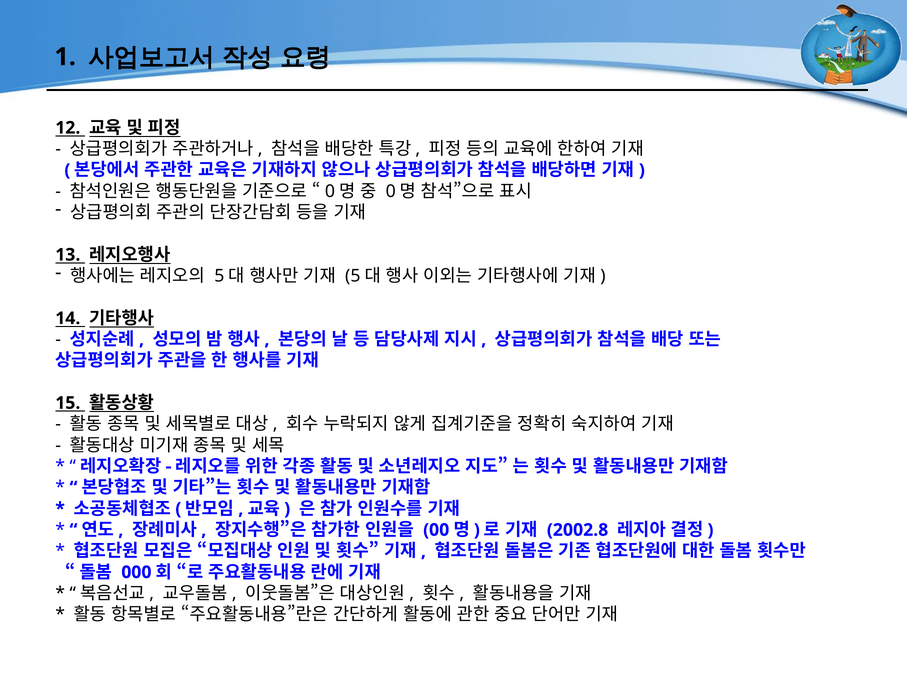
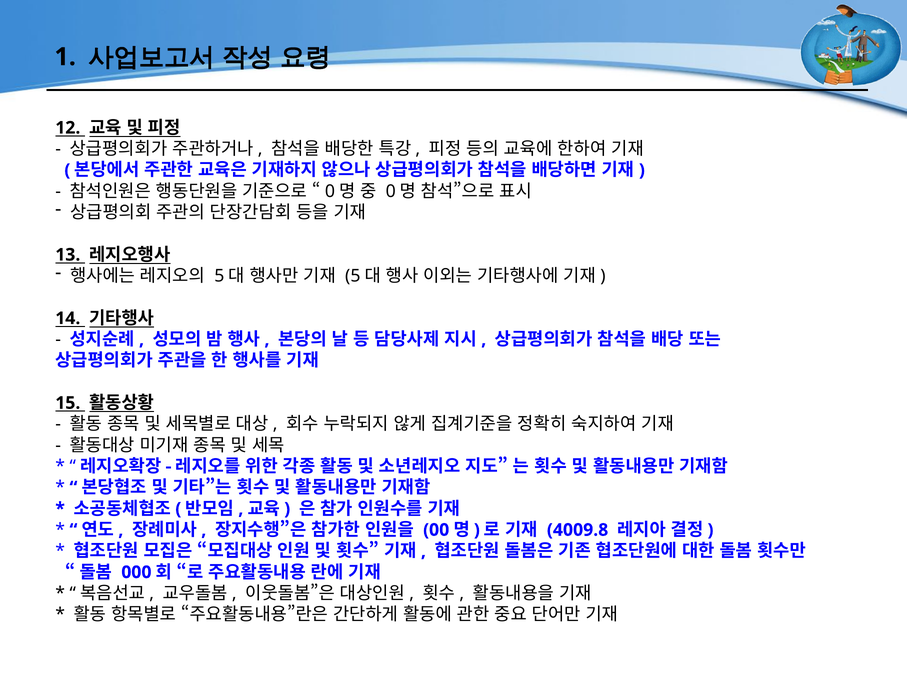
2002.8: 2002.8 -> 4009.8 (578, 530)
